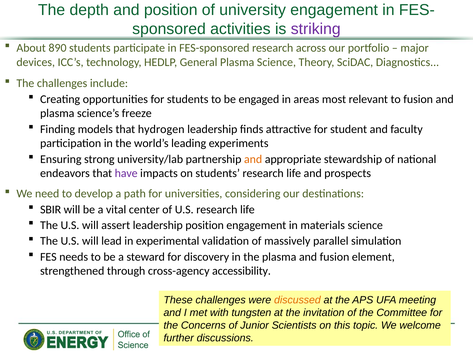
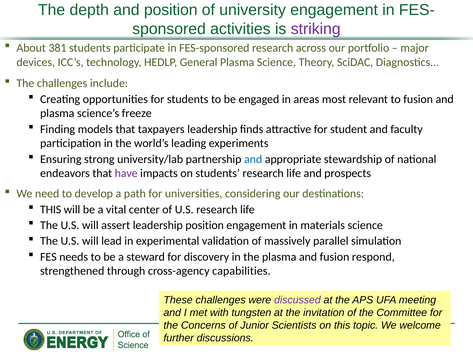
890: 890 -> 381 (58, 48)
hydrogen: hydrogen -> taxpayers (161, 129)
and colour: orange -> blue (253, 159)
SBIR: SBIR -> THIS (51, 209)
element: element -> respond (373, 257)
accessibility: accessibility -> capabilities (241, 271)
discussed colour: orange -> purple (297, 300)
